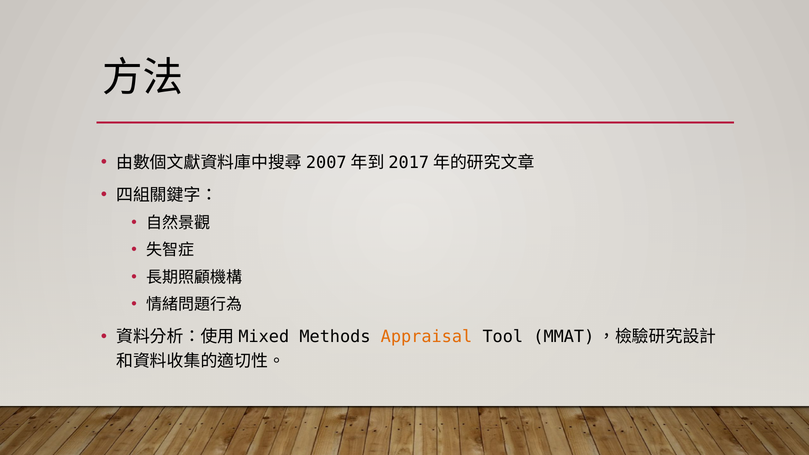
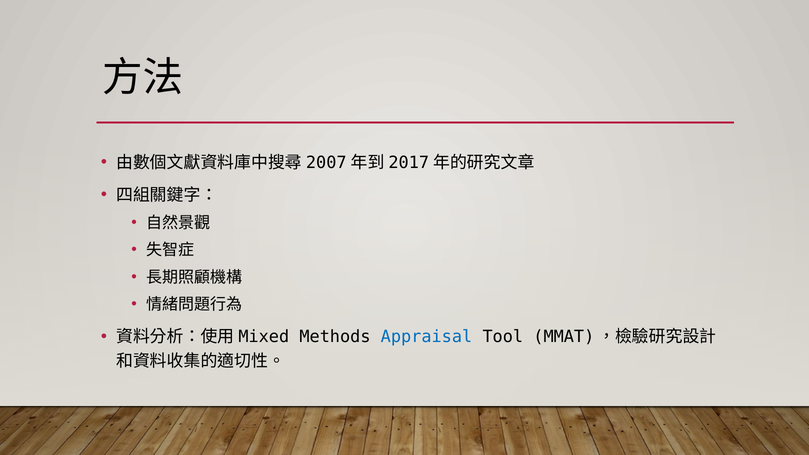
Appraisal colour: orange -> blue (426, 337)
